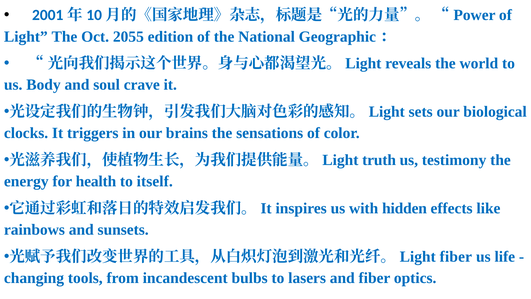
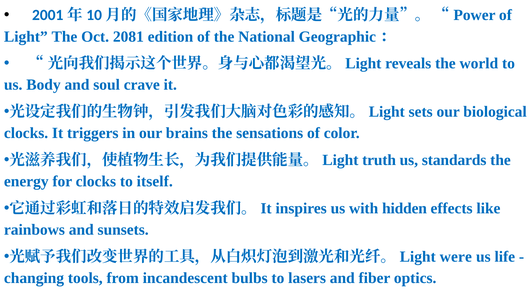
2055: 2055 -> 2081 (128, 37)
testimony: testimony -> standards (454, 160)
for health: health -> clocks (96, 181)
fiber: fiber -> were (456, 257)
